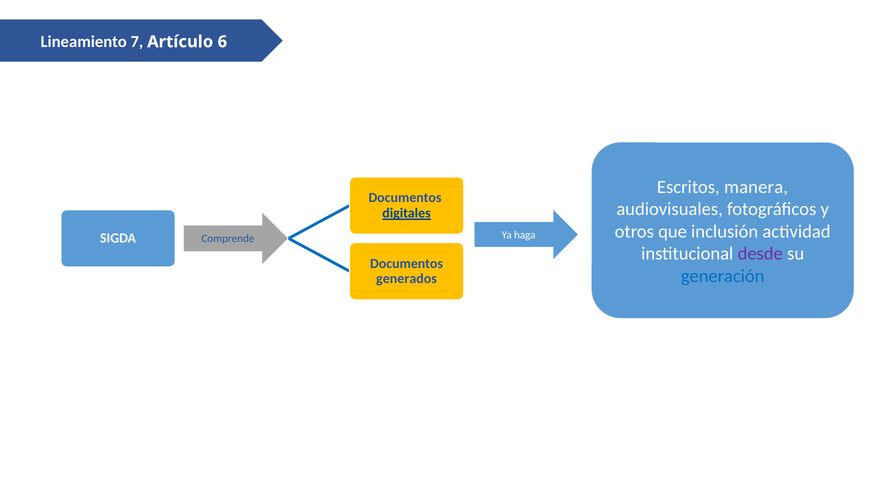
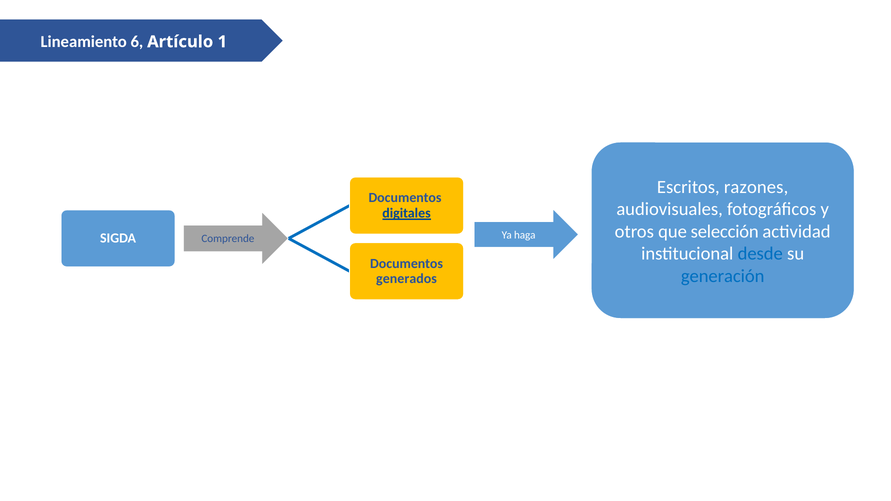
7: 7 -> 6 (137, 42)
6: 6 -> 1 (222, 42)
manera: manera -> razones (756, 187)
inclusión: inclusión -> selección (725, 232)
desde colour: purple -> blue (760, 254)
